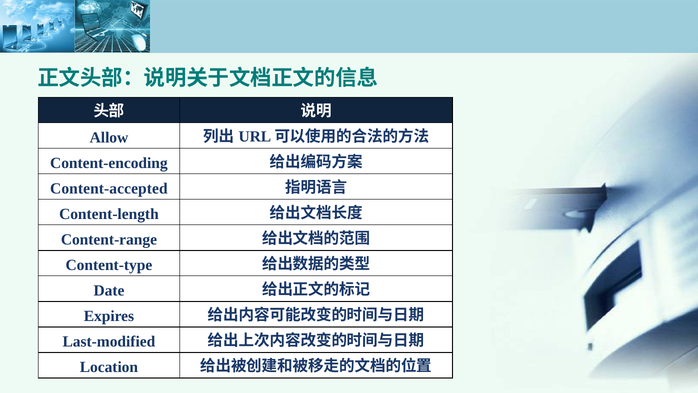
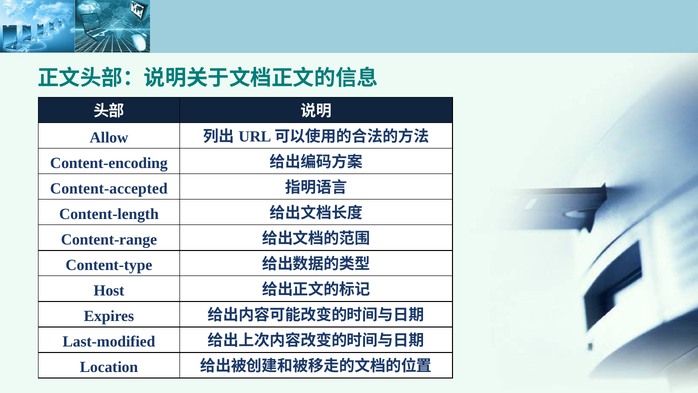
Date: Date -> Host (109, 290)
